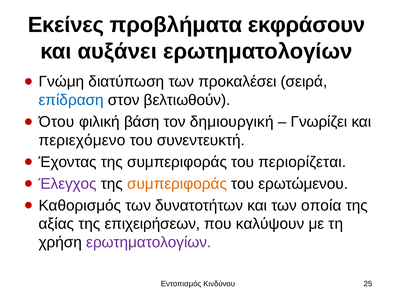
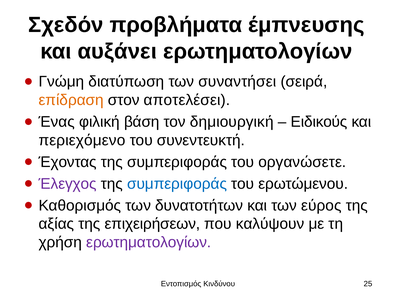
Εκείνες: Εκείνες -> Σχεδόν (66, 25)
εκφράσουν: εκφράσουν -> έμπνευσης (306, 25)
προκαλέσει: προκαλέσει -> συναντήσει (237, 82)
επίδραση colour: blue -> orange (71, 100)
βελτιωθούν: βελτιωθούν -> αποτελέσει (187, 100)
Ότου: Ότου -> Ένας (57, 122)
Γνωρίζει: Γνωρίζει -> Ειδικούς (319, 122)
περιορίζεται: περιορίζεται -> οργανώσετε (302, 162)
συμπεριφοράς colour: orange -> blue (177, 184)
οποία: οποία -> εύρος (321, 205)
